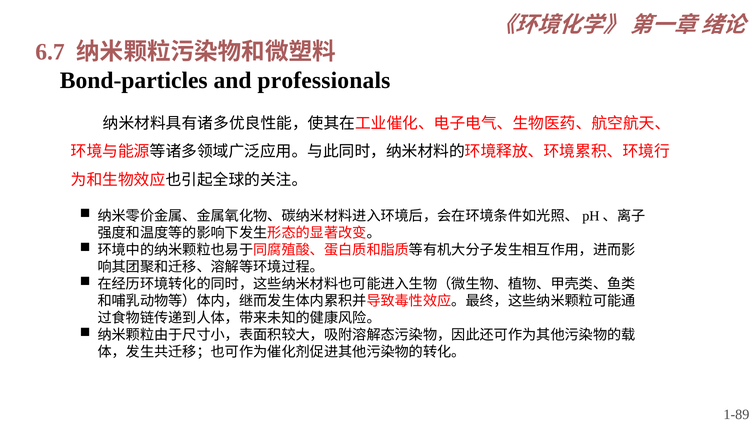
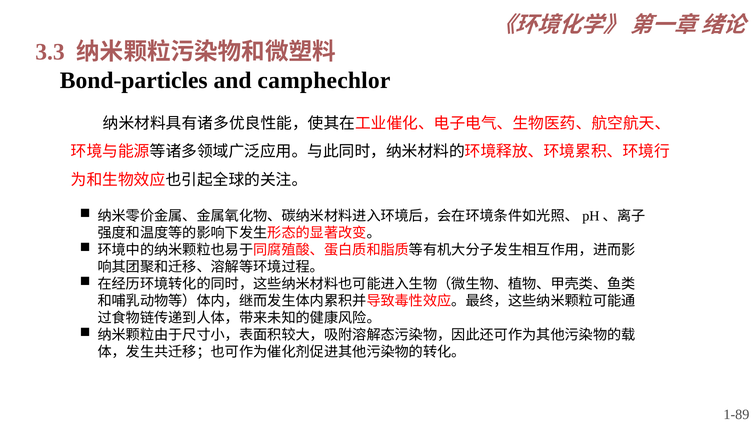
6.7: 6.7 -> 3.3 (50, 52)
professionals: professionals -> camphechlor (324, 80)
